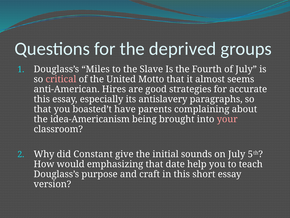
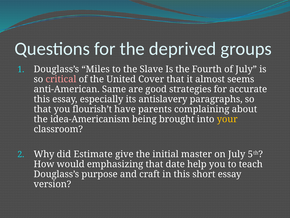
Motto: Motto -> Cover (151, 79)
Hires: Hires -> Same (114, 89)
boasted’t: boasted’t -> flourish’t (92, 109)
your colour: pink -> yellow (227, 119)
Constant: Constant -> Estimate (93, 154)
sounds: sounds -> master (196, 154)
